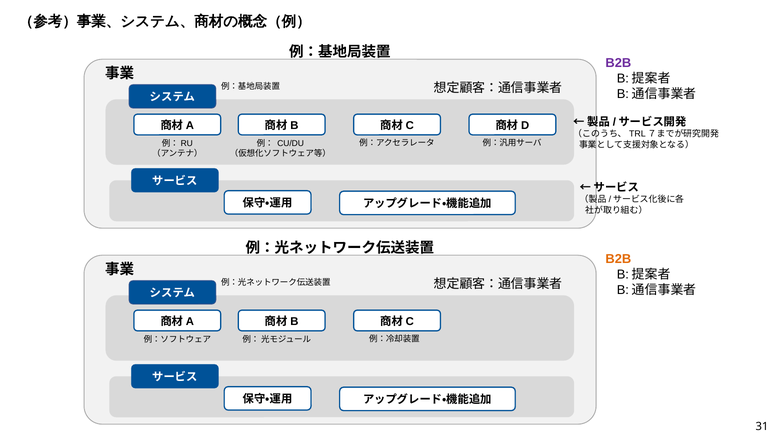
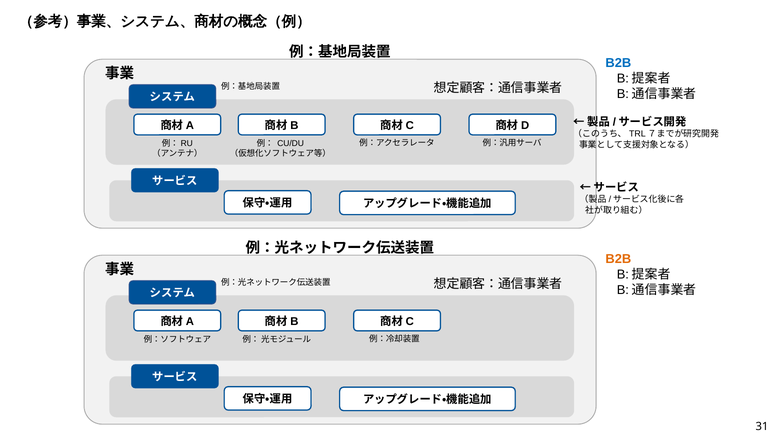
B2B colour: purple -> blue (618, 63)
